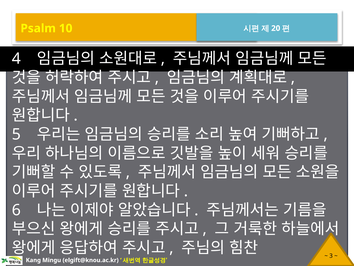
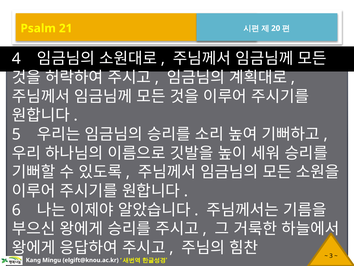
10: 10 -> 21 (66, 28)
